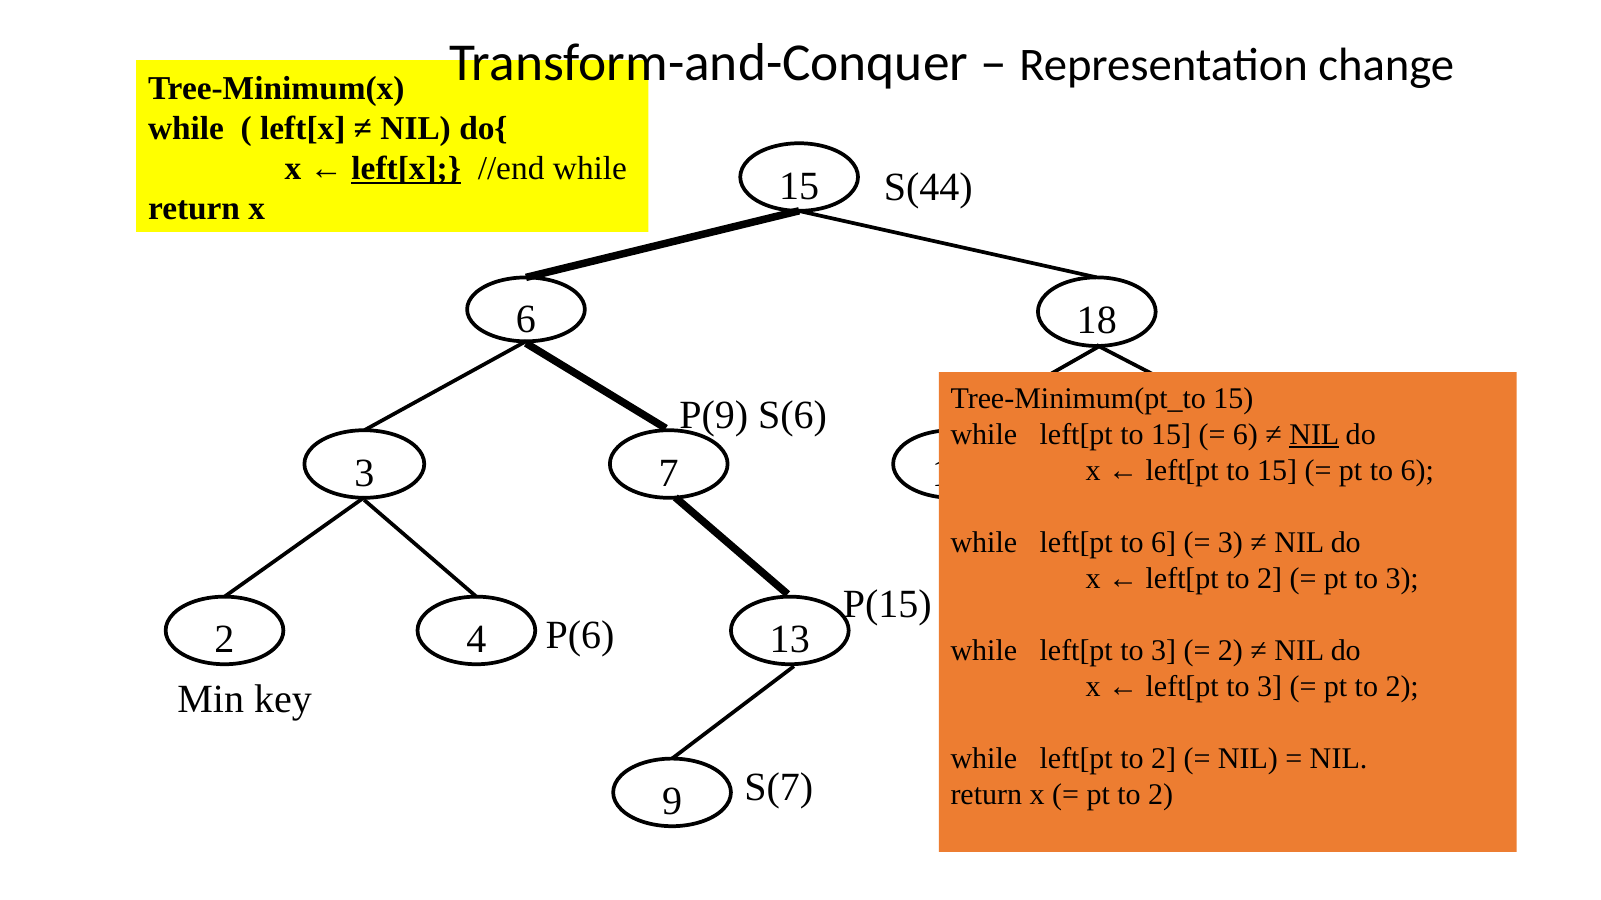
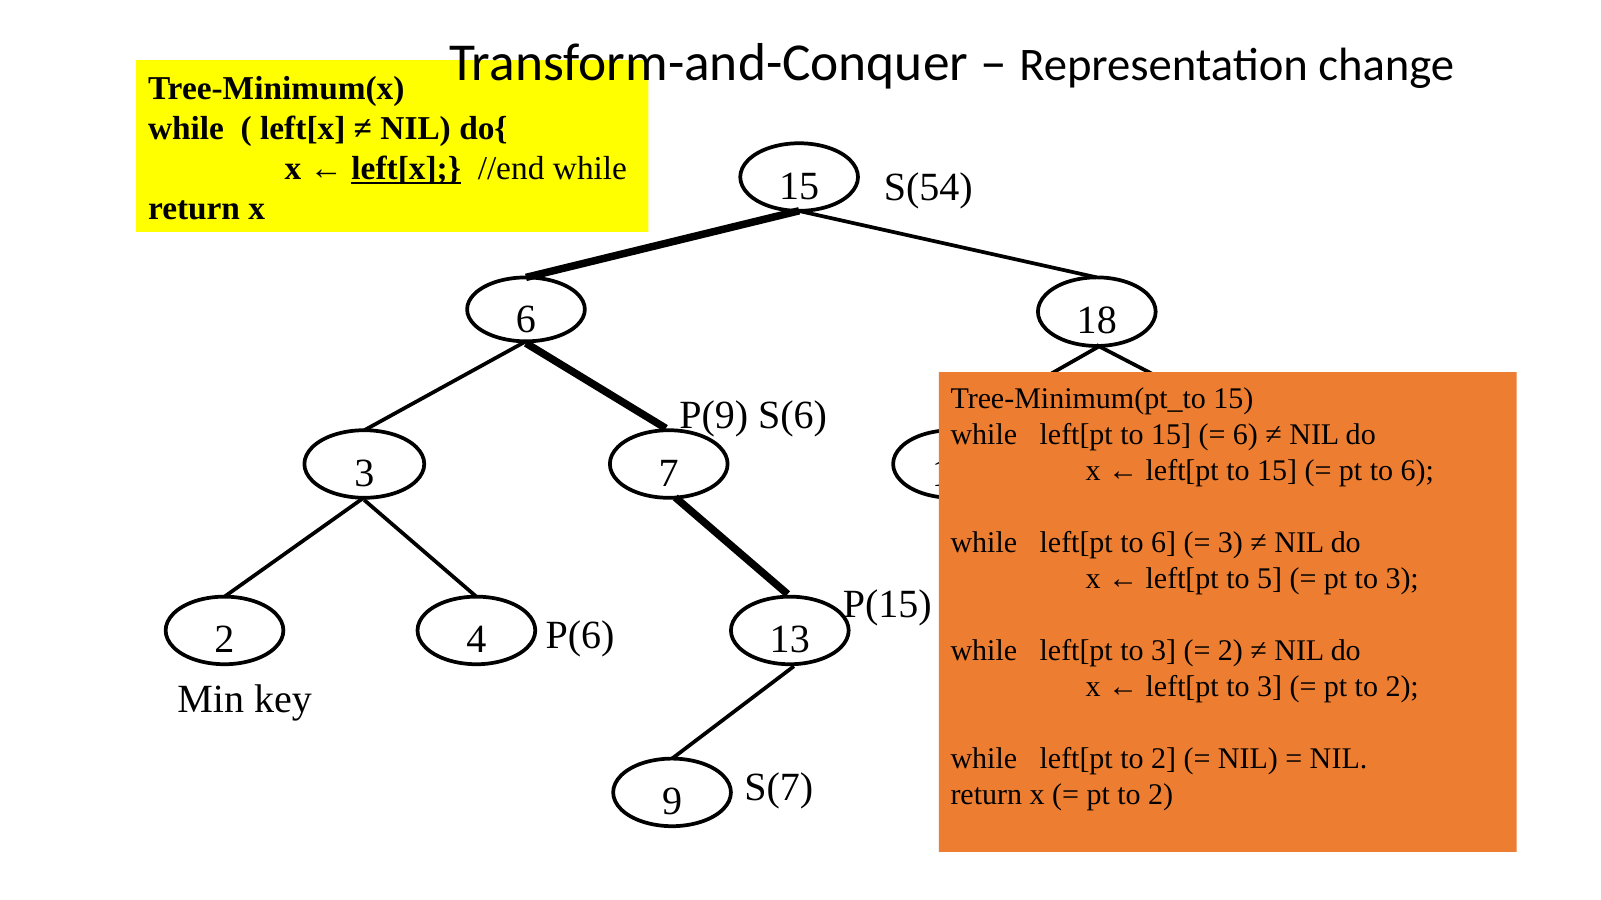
S(44: S(44 -> S(54 (928, 188)
NIL underline: present -> none (1314, 434)
2: 2 -> 5 (1270, 579)
